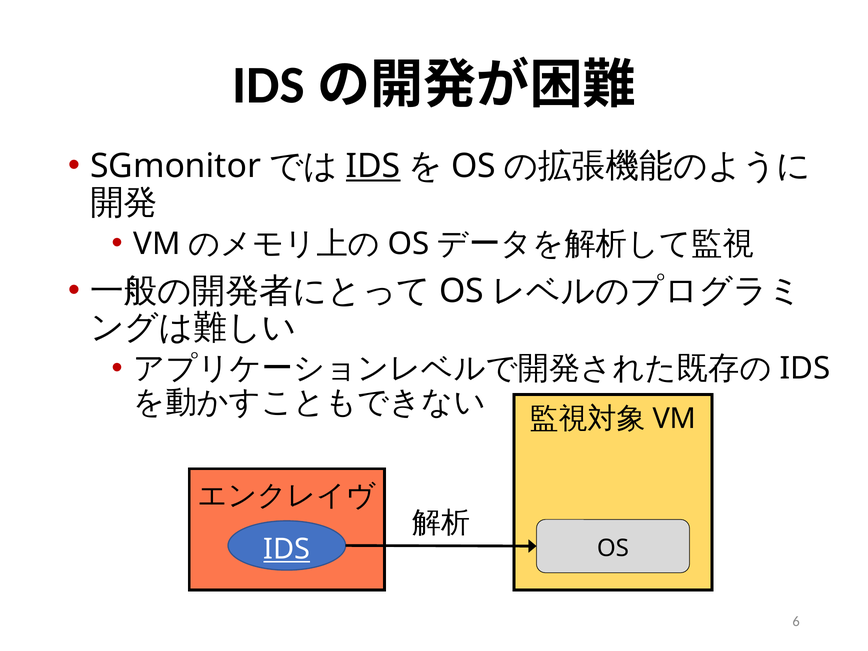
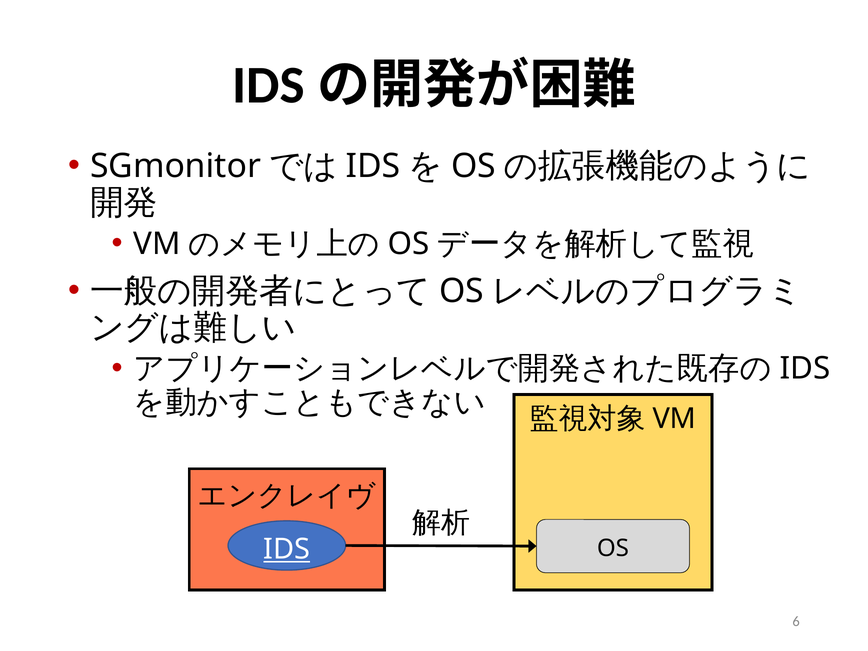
IDS underline: present -> none (373, 166)
